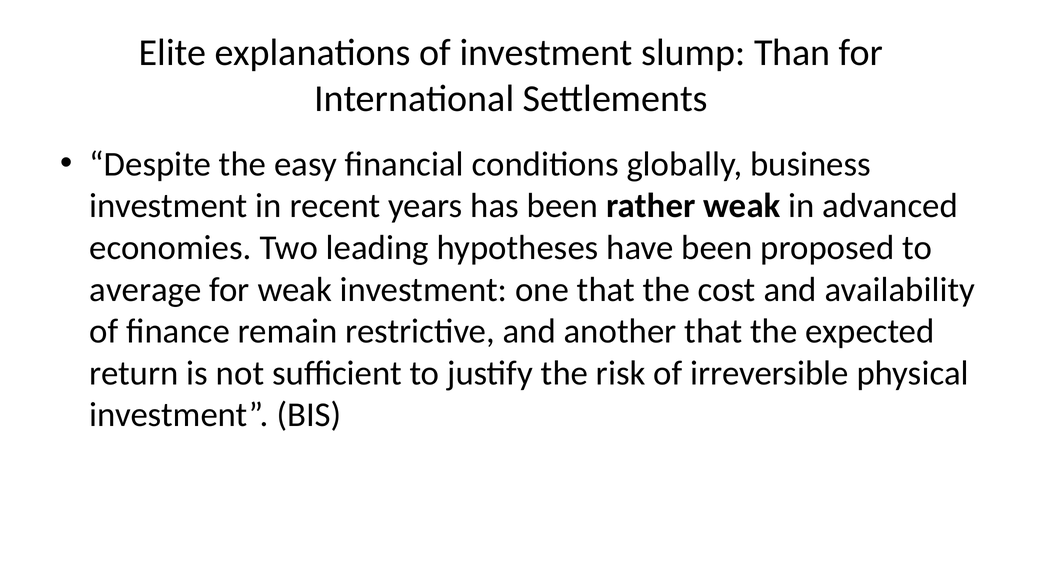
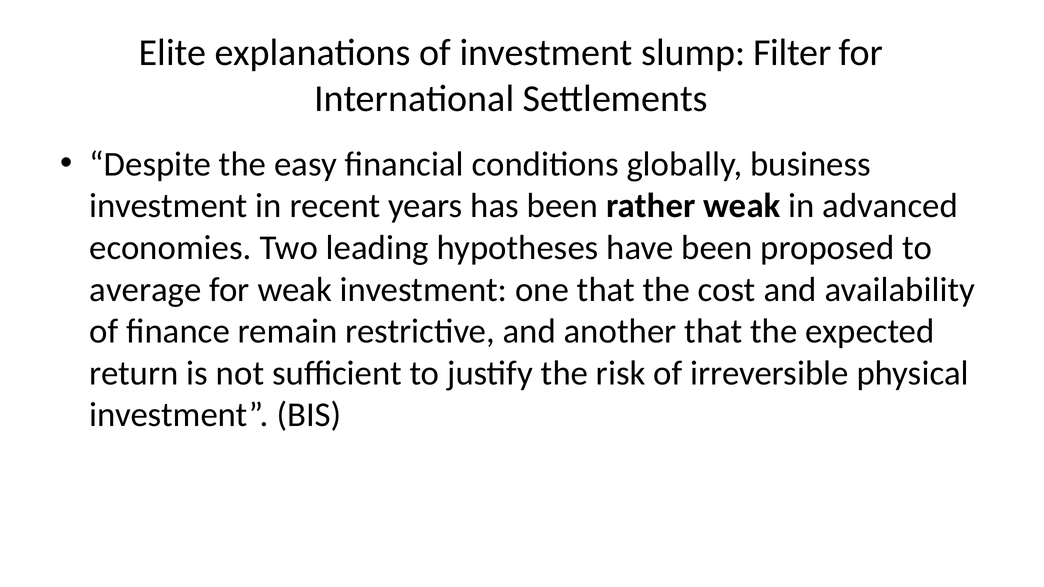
Than: Than -> Filter (792, 53)
